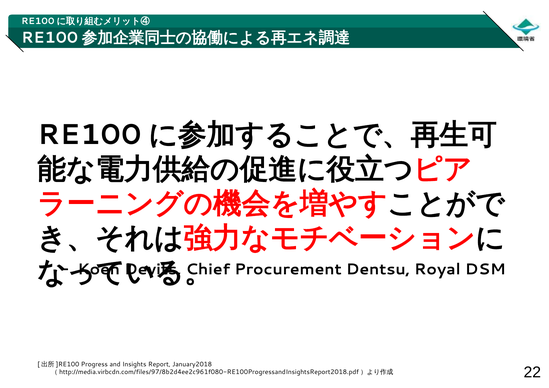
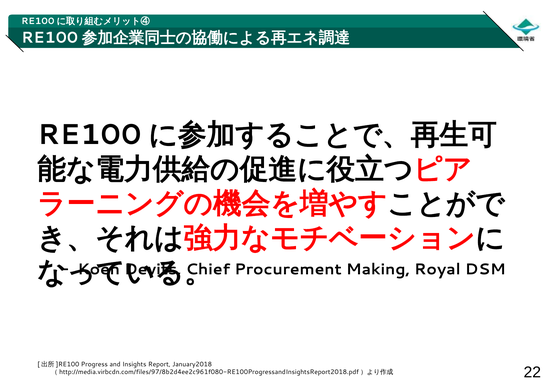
Dentsu: Dentsu -> Making (378, 270)
